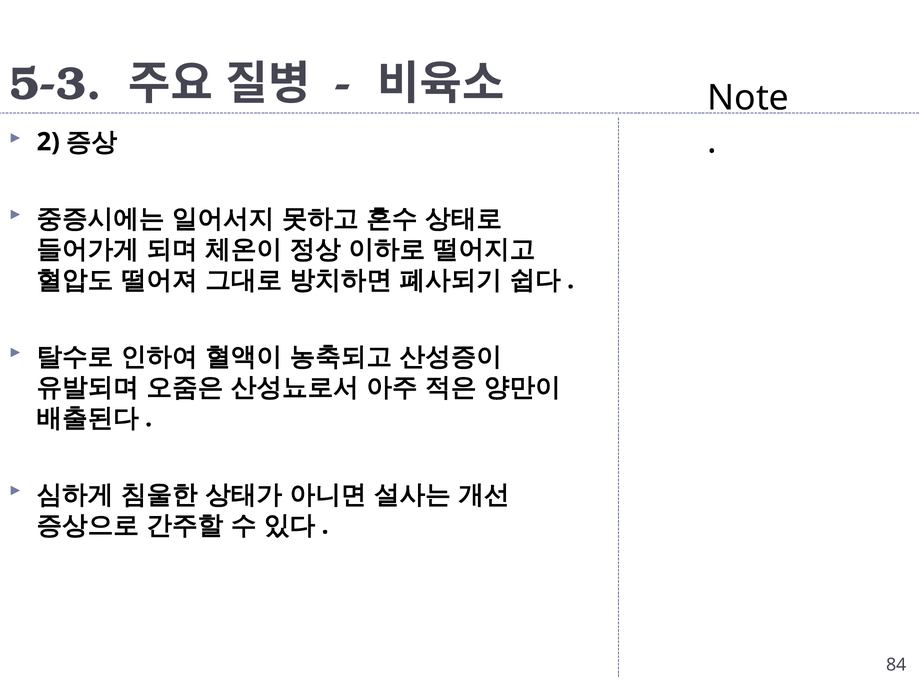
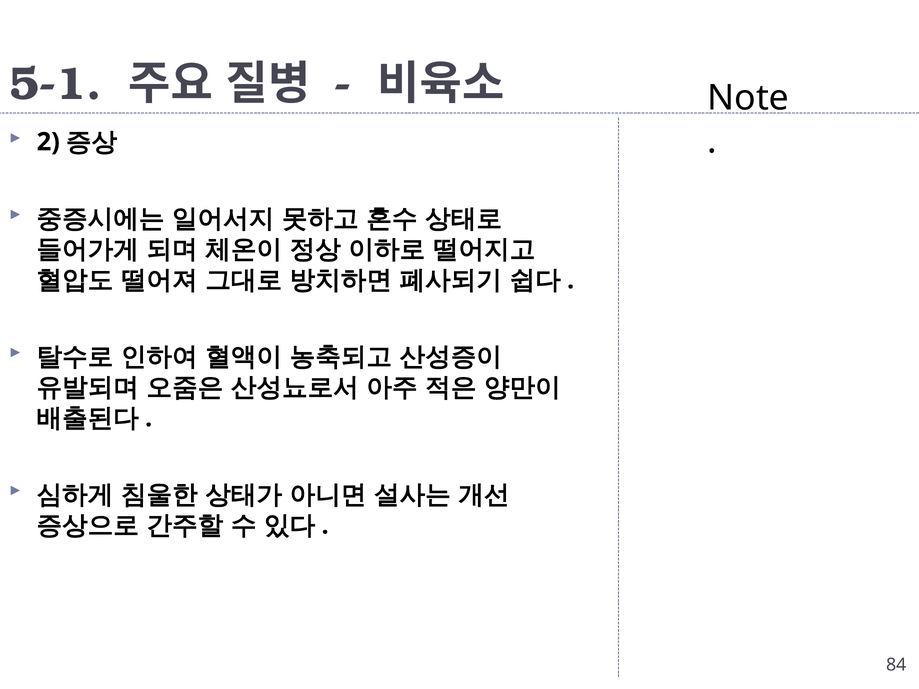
5-3: 5-3 -> 5-1 (55, 84)
